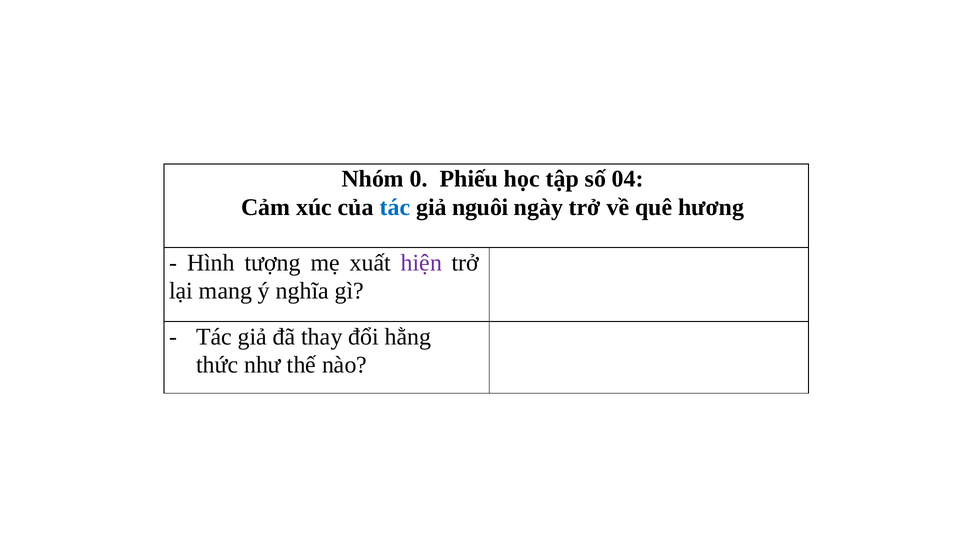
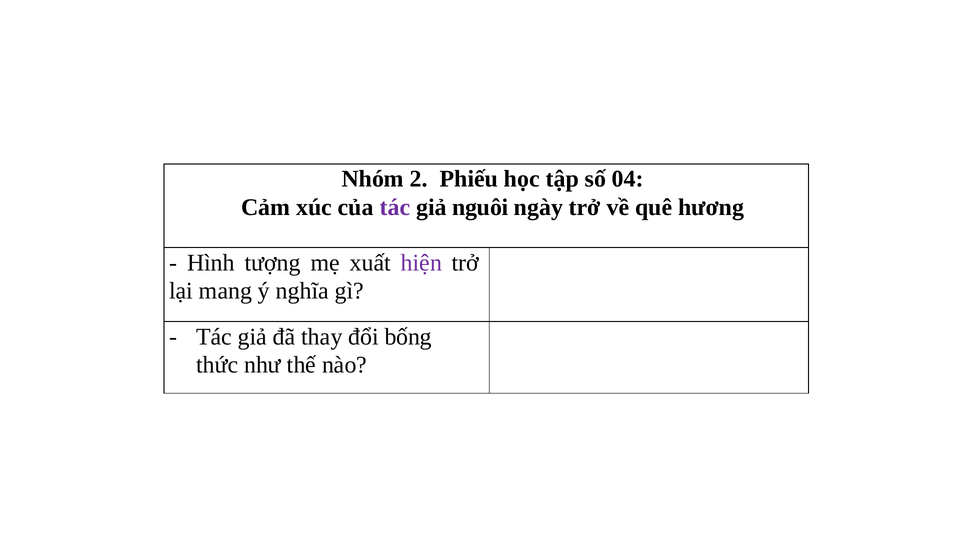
0: 0 -> 2 (419, 179)
tác colour: blue -> purple (395, 207)
hằng: hằng -> bống (408, 337)
